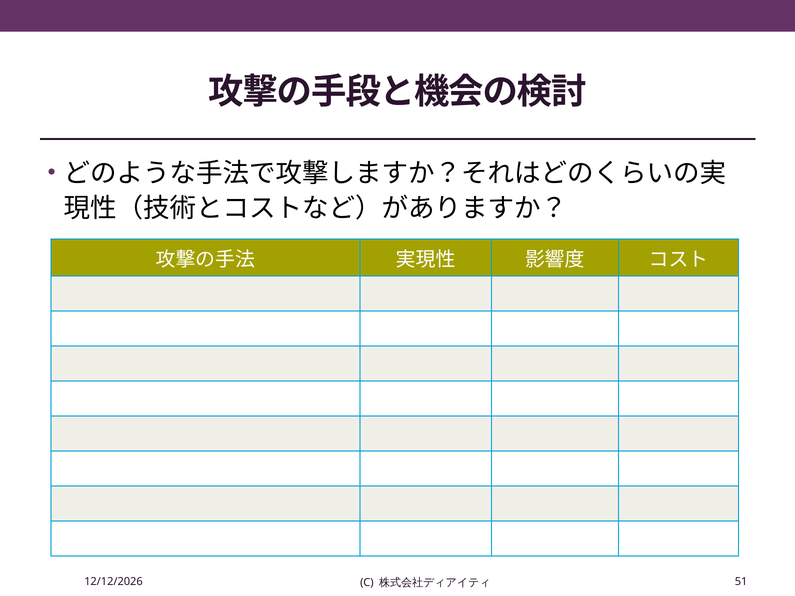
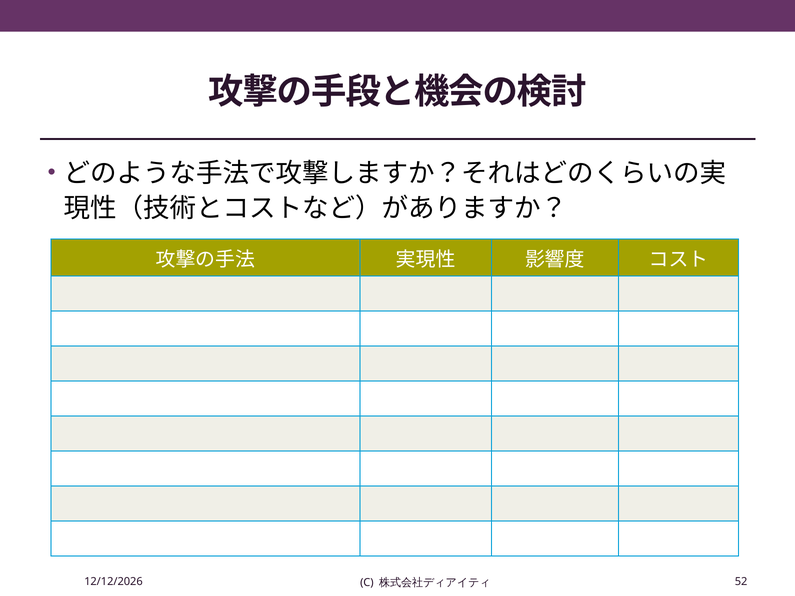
51: 51 -> 52 (741, 582)
